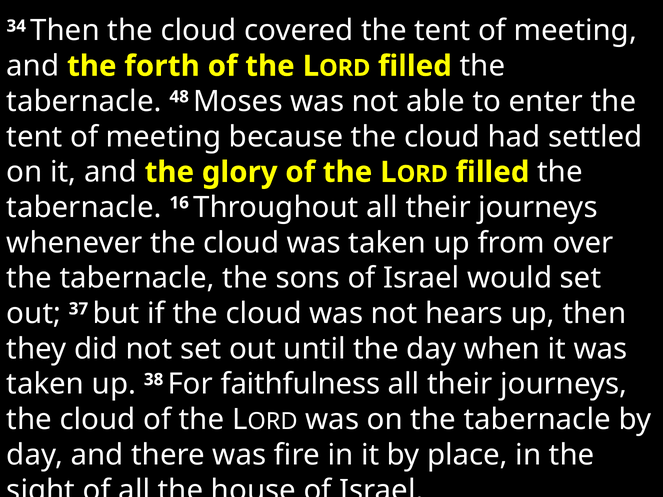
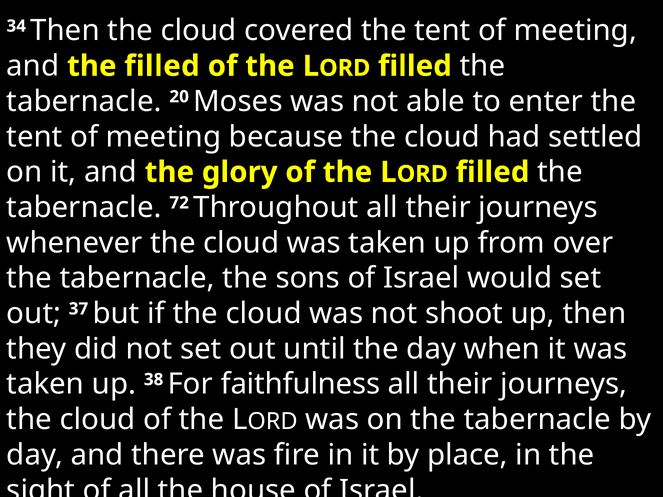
the forth: forth -> filled (162, 66)
48: 48 -> 20 (179, 97)
16: 16 -> 72 (179, 203)
hears: hears -> shoot (464, 314)
